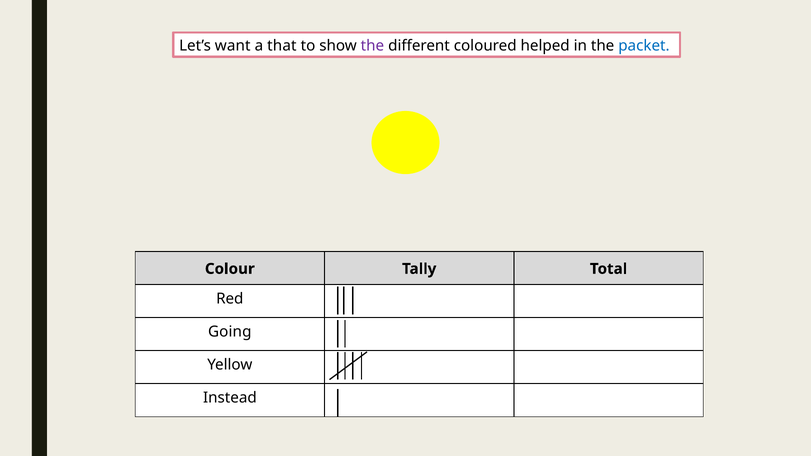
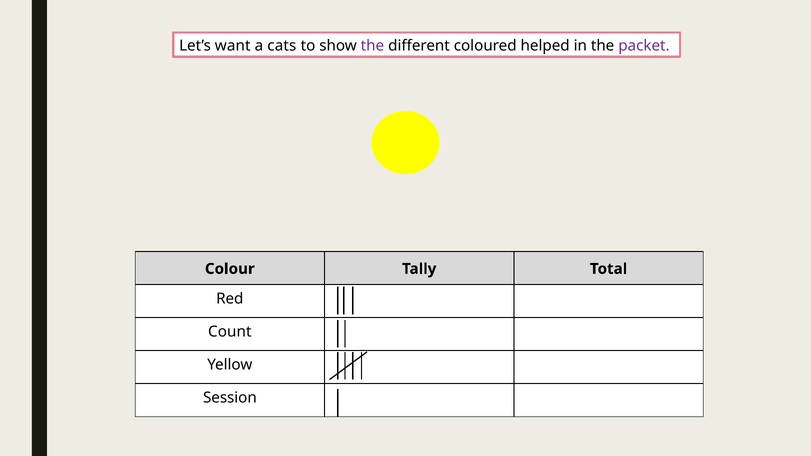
that: that -> cats (282, 46)
packet colour: blue -> purple (644, 46)
Going: Going -> Count (230, 332)
Instead: Instead -> Session (230, 398)
